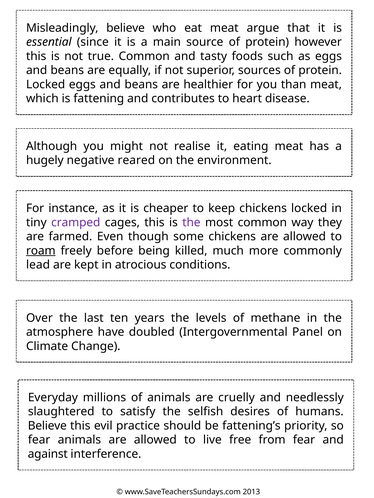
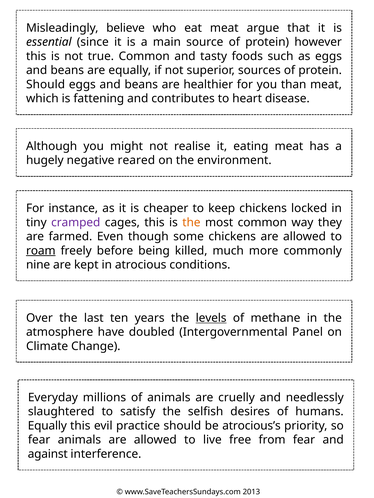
Locked: Locked -> Should (46, 85)
the colour: purple -> orange (191, 223)
lead: lead -> nine (38, 265)
levels underline: none -> present (211, 318)
Believe: Believe -> Equally (47, 426)
fattening’s: fattening’s -> atrocious’s (251, 426)
